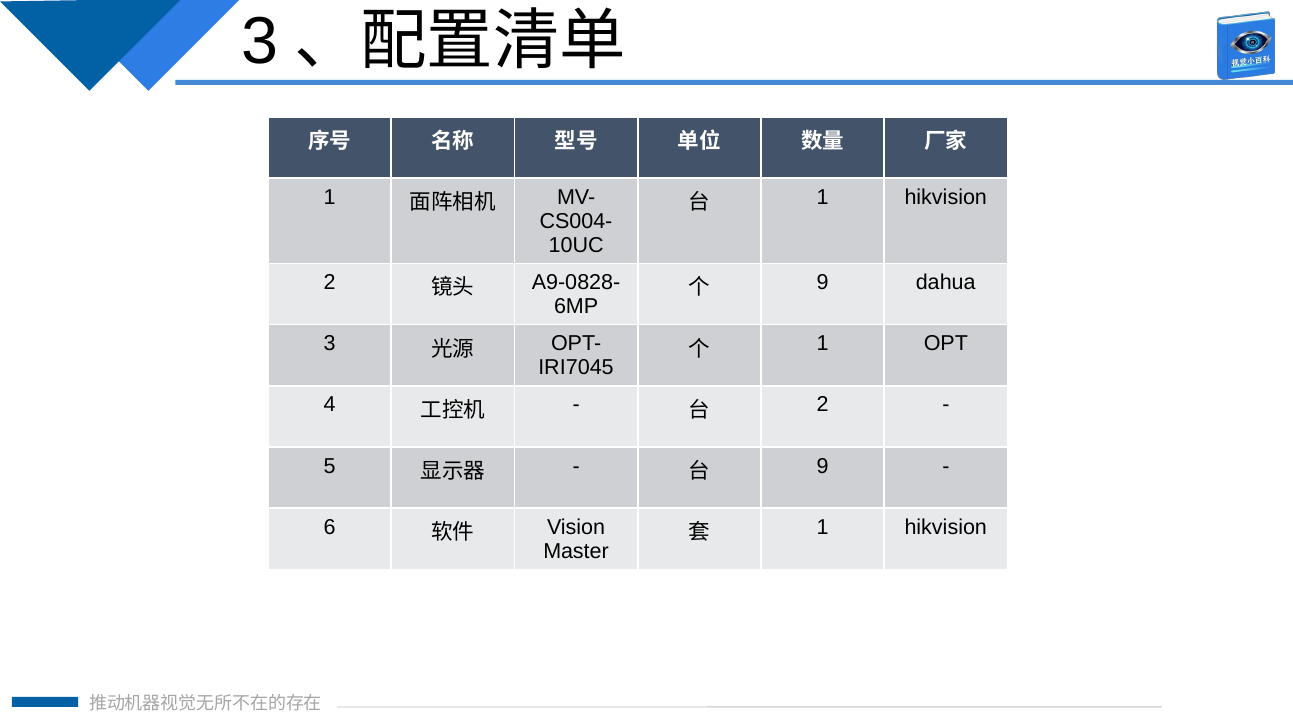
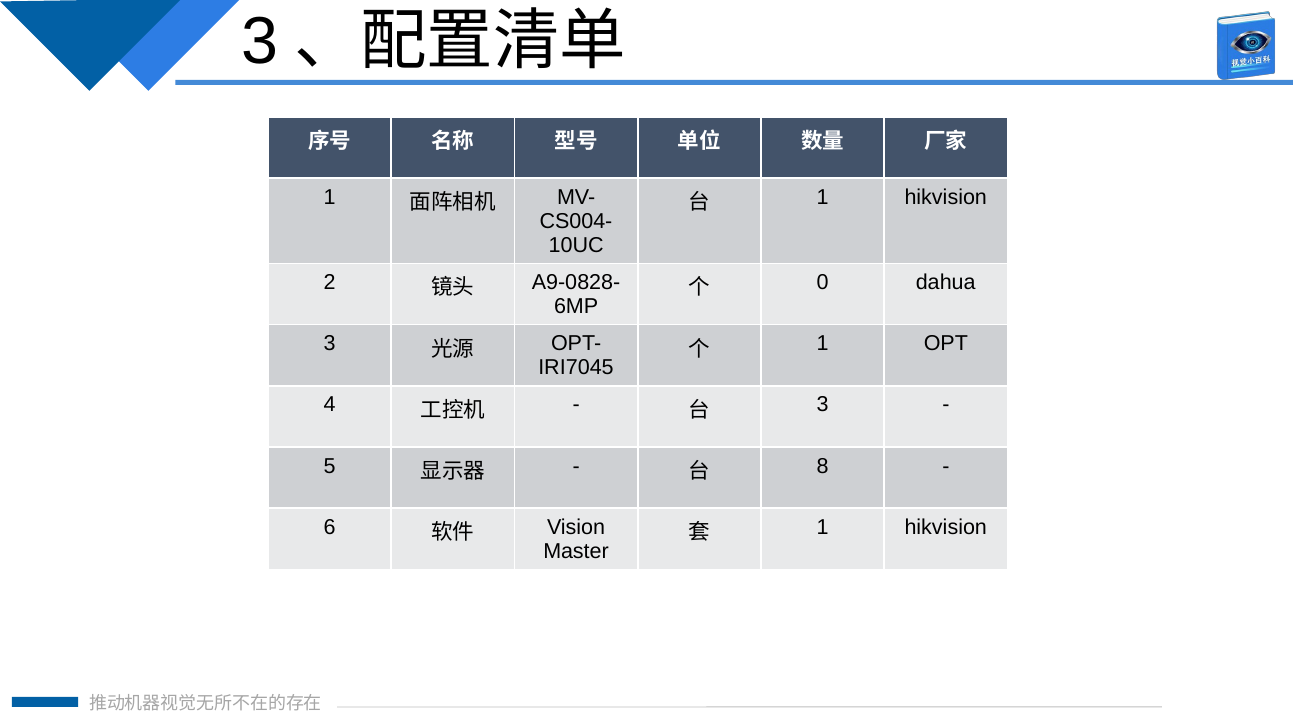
9: 9 -> 0 (823, 283)
2: 2 -> 3 (823, 405)
9: 9 -> 8 (823, 466)
